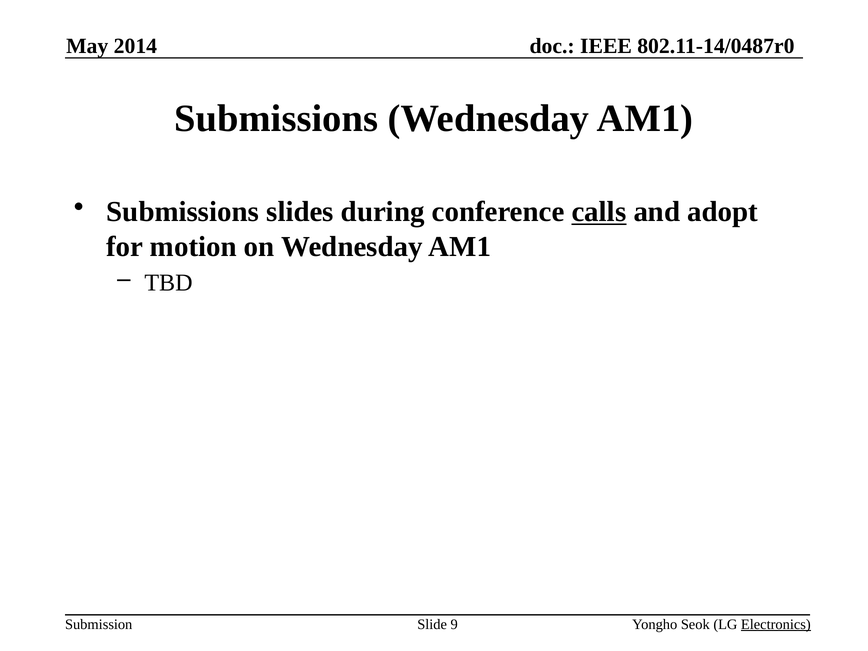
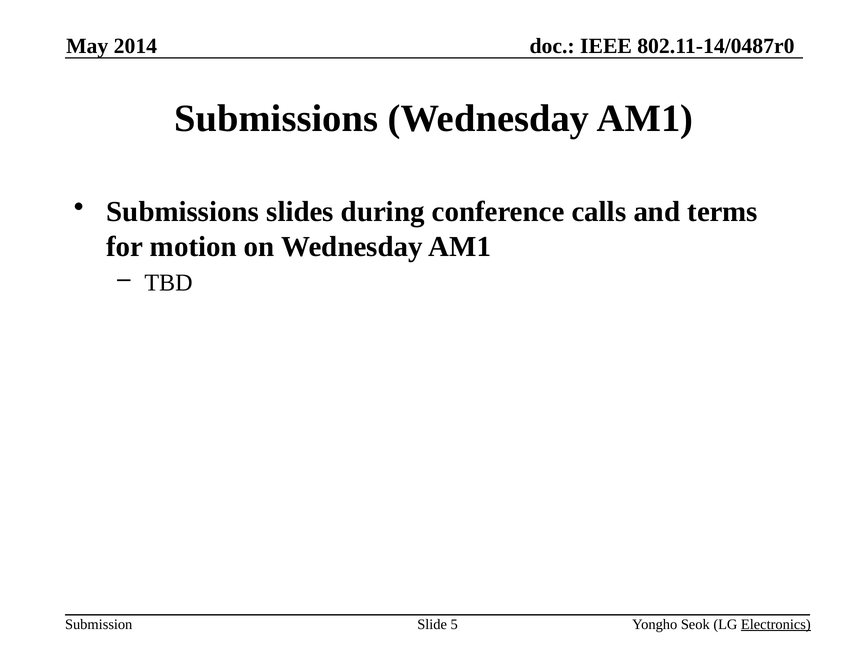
calls underline: present -> none (599, 212)
adopt: adopt -> terms (723, 212)
9: 9 -> 5 (454, 624)
